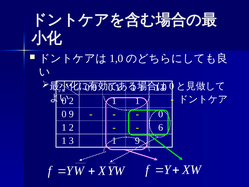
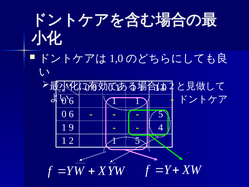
0: 0 -> 2 (172, 86)
2: 2 -> 6 (71, 101)
9: 9 -> 6 (71, 114)
0: 0 -> 5 (161, 114)
1 2: 2 -> 9 (71, 127)
6: 6 -> 4 (161, 127)
1 3: 3 -> 2 (71, 140)
1 9: 9 -> 5 (137, 140)
